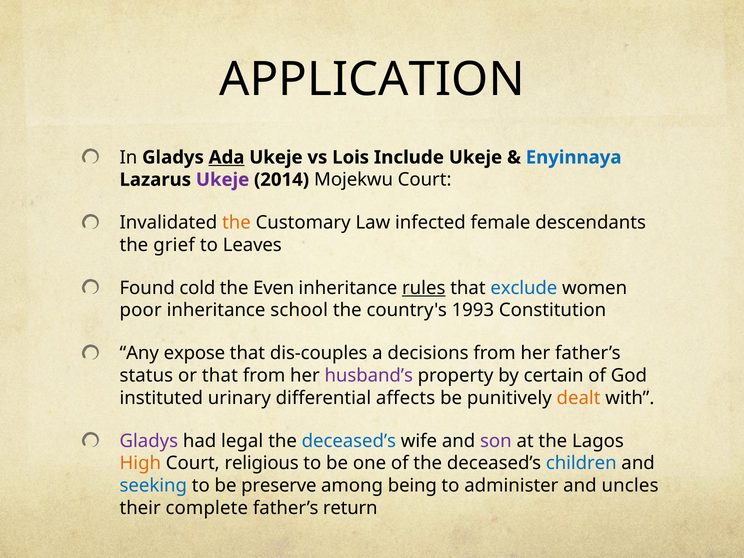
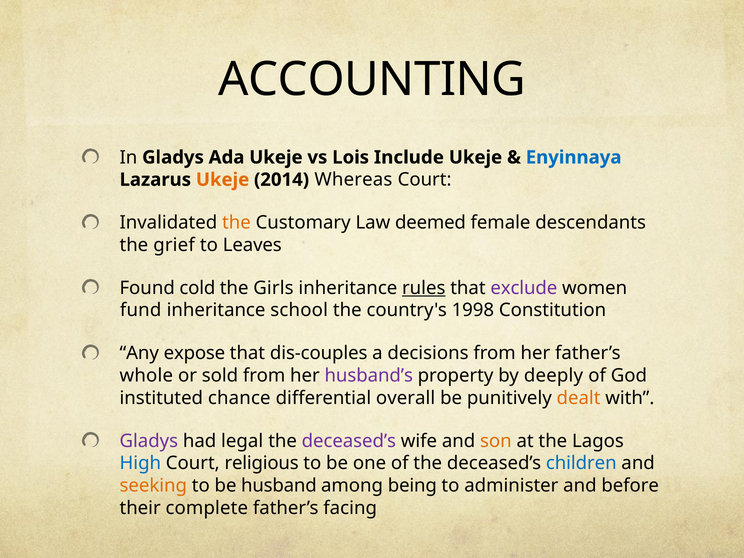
APPLICATION: APPLICATION -> ACCOUNTING (372, 80)
Ada underline: present -> none (227, 157)
Ukeje colour: purple -> orange (223, 180)
Mojekwu: Mojekwu -> Whereas (353, 180)
infected: infected -> deemed (430, 223)
Even: Even -> Girls (273, 288)
exclude colour: blue -> purple (524, 288)
poor: poor -> fund (141, 310)
1993: 1993 -> 1998 (473, 310)
status: status -> whole (146, 376)
or that: that -> sold (220, 376)
certain: certain -> deeply (554, 376)
urinary: urinary -> chance (239, 398)
affects: affects -> overall (406, 398)
deceased’s colour: blue -> purple (349, 441)
son colour: purple -> orange (496, 441)
High colour: orange -> blue (140, 463)
seeking colour: blue -> orange (153, 486)
preserve: preserve -> husband (279, 486)
uncles: uncles -> before (630, 486)
return: return -> facing (350, 508)
